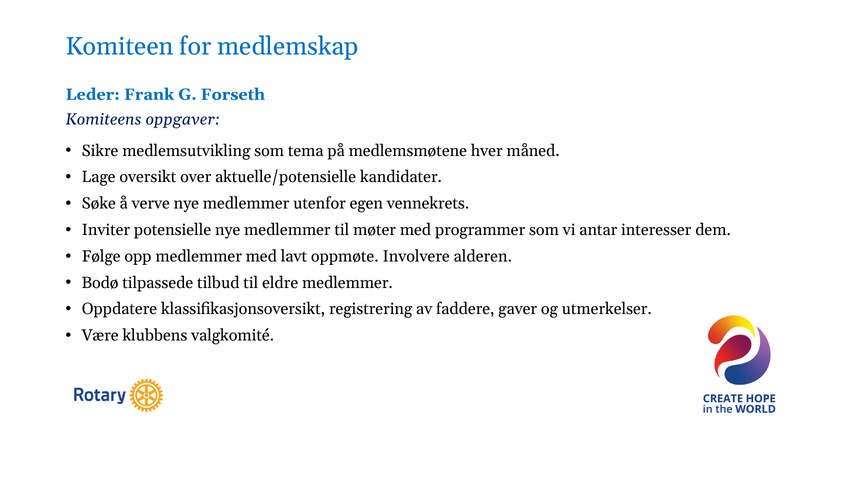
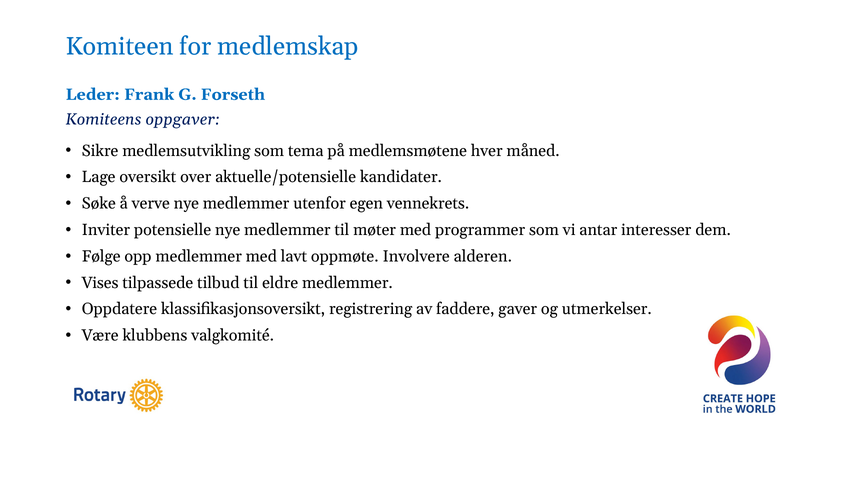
Bodø: Bodø -> Vises (100, 283)
